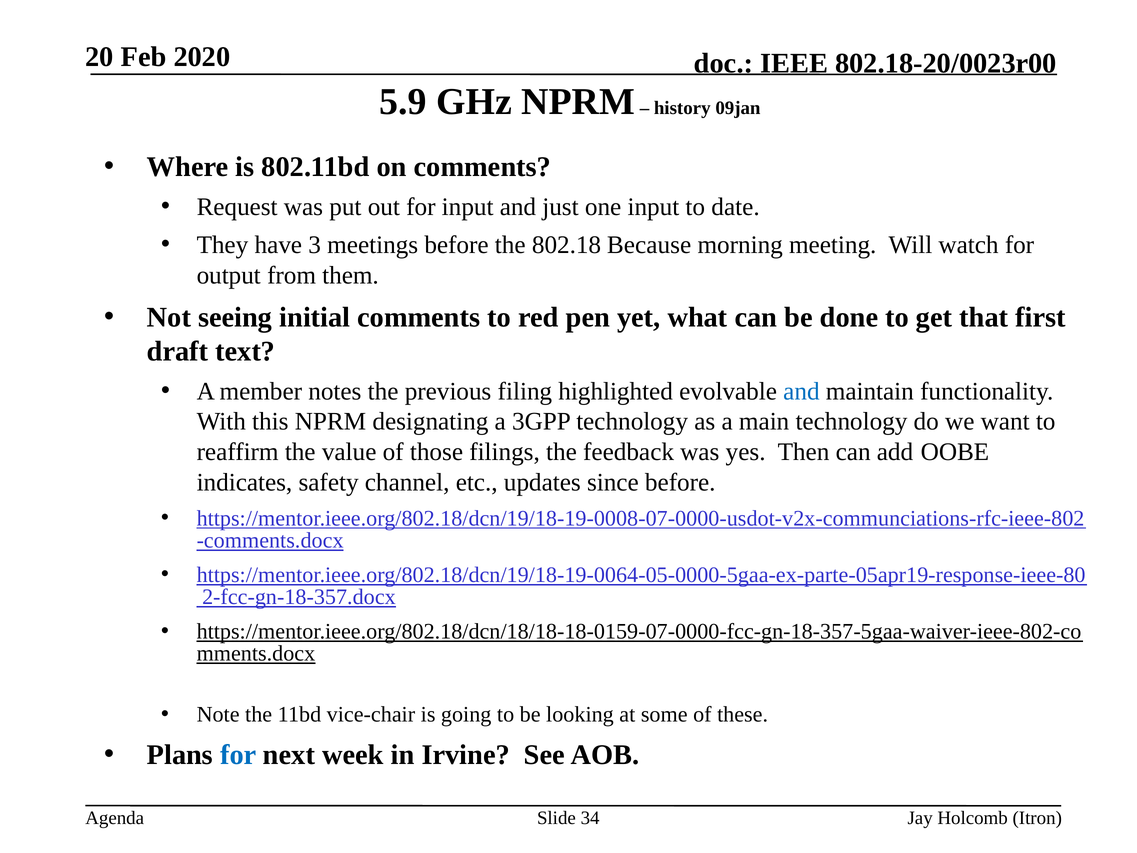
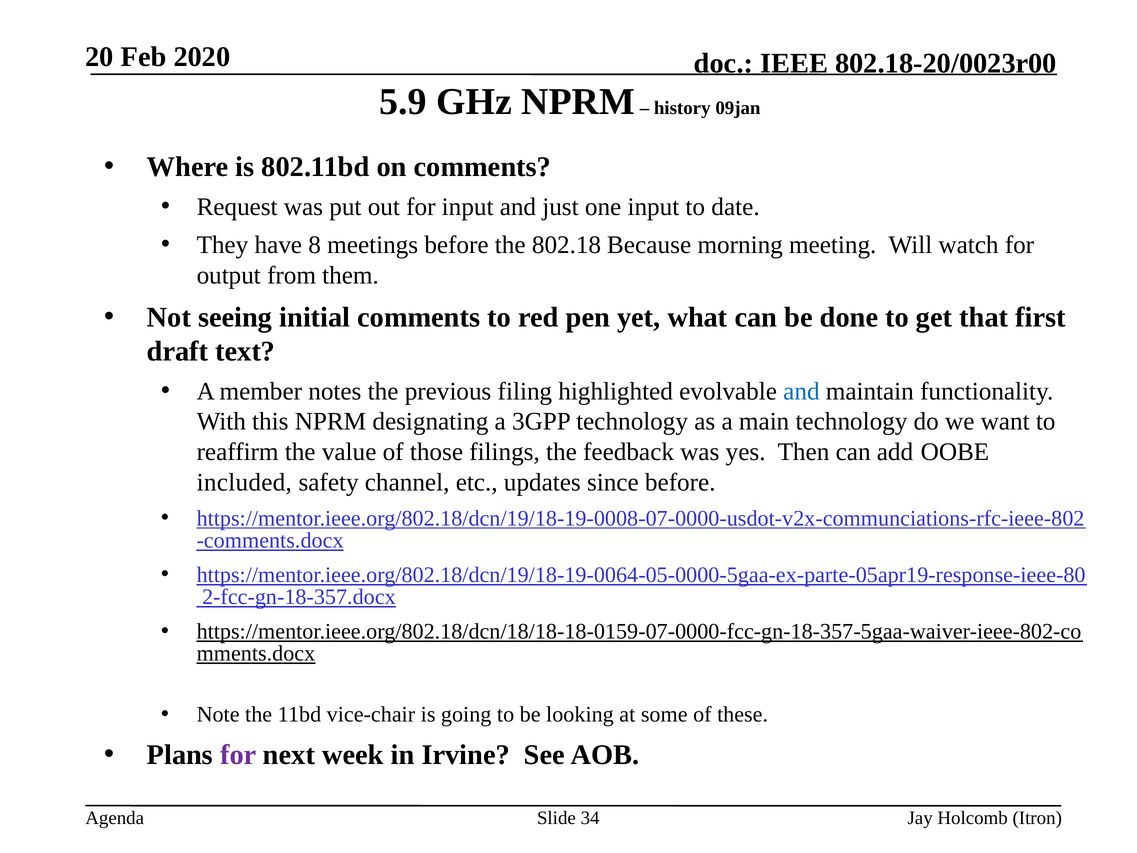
3: 3 -> 8 (315, 245)
indicates: indicates -> included (244, 482)
for colour: blue -> purple (238, 755)
